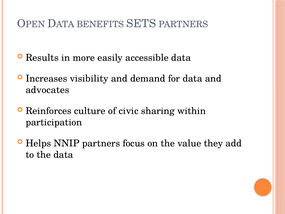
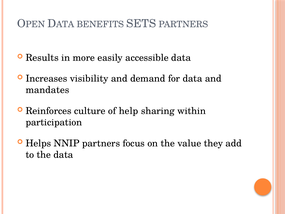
advocates: advocates -> mandates (47, 90)
civic: civic -> help (129, 111)
